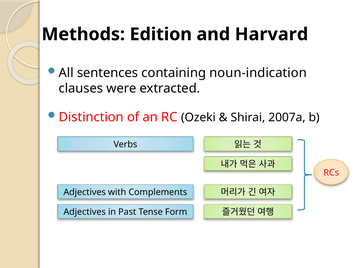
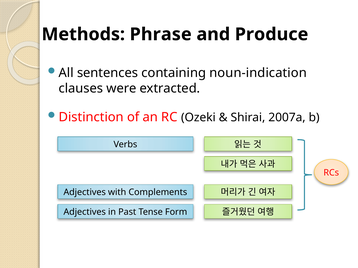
Edition: Edition -> Phrase (161, 34)
Harvard: Harvard -> Produce (272, 34)
